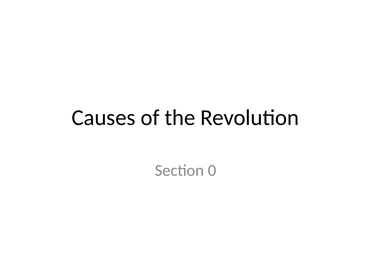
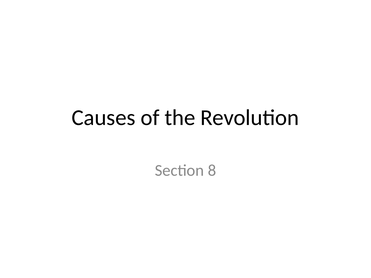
0: 0 -> 8 (212, 171)
